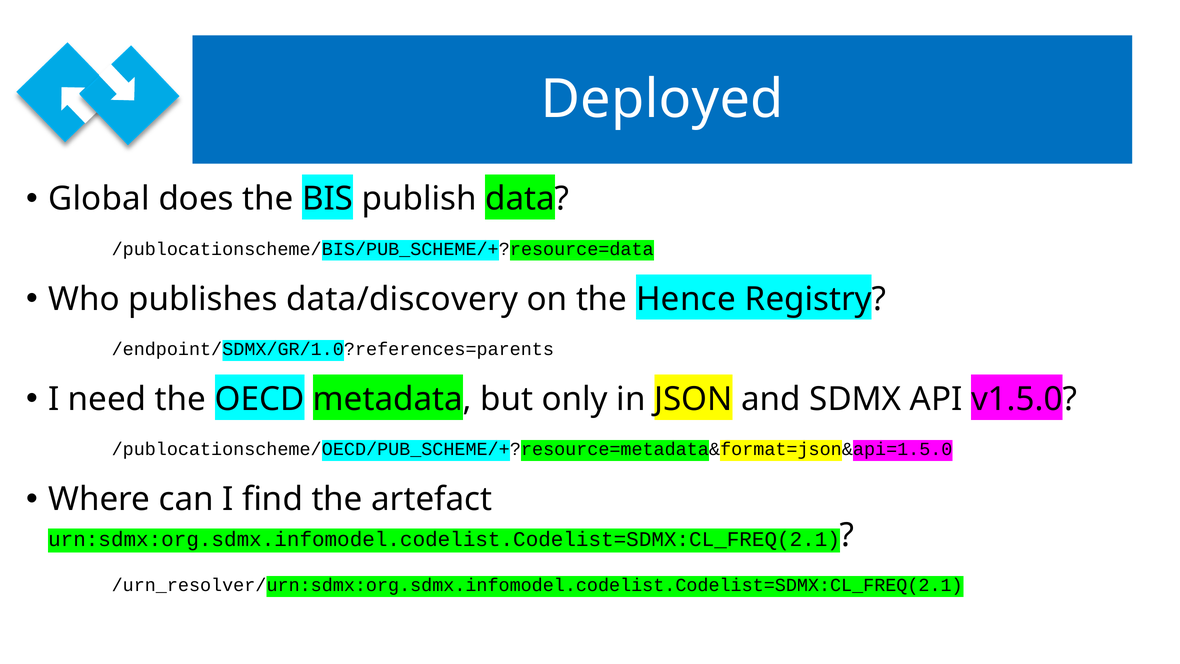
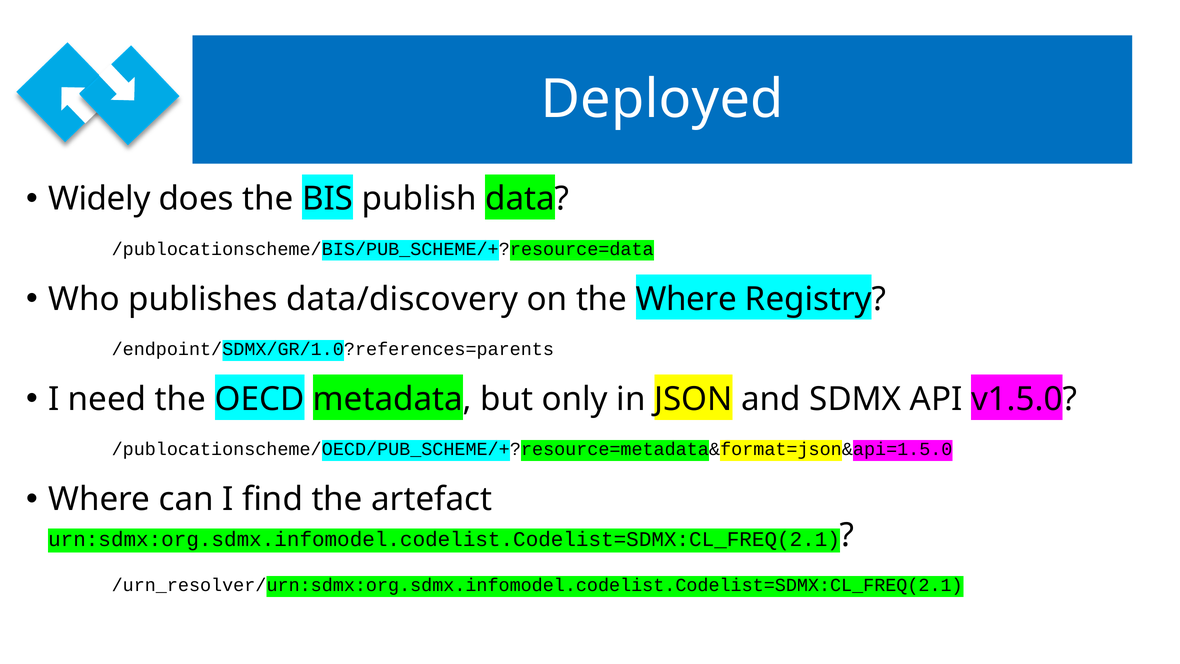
Global: Global -> Widely (99, 199)
the Hence: Hence -> Where (686, 299)
